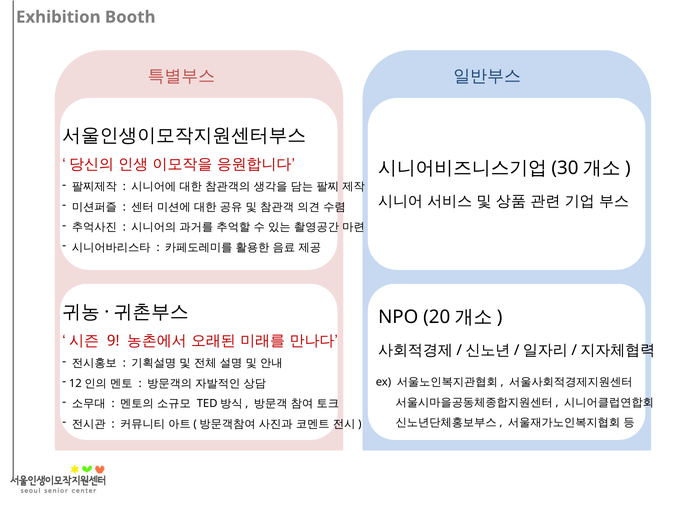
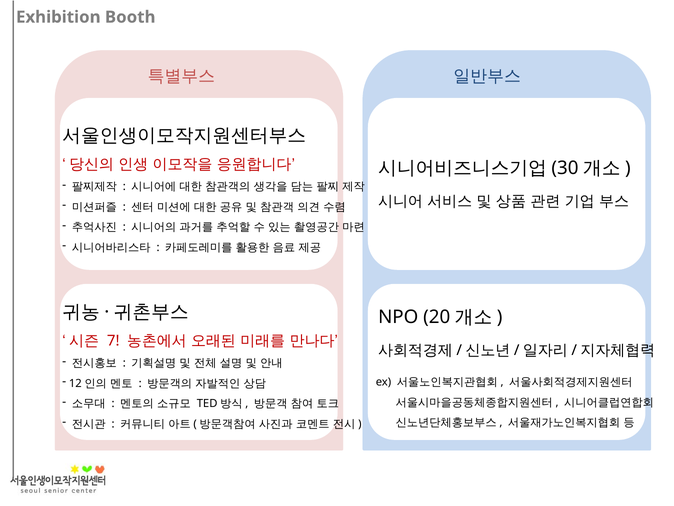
9: 9 -> 7 (113, 341)
